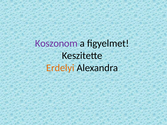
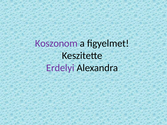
Erdelyi colour: orange -> purple (60, 68)
